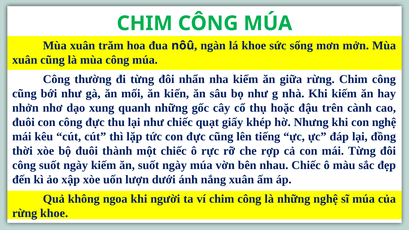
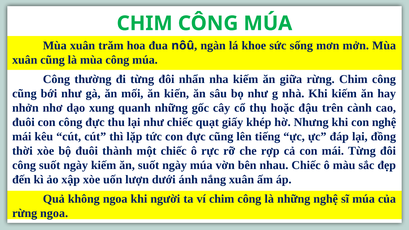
rừng khoe: khoe -> ngoa (54, 213)
